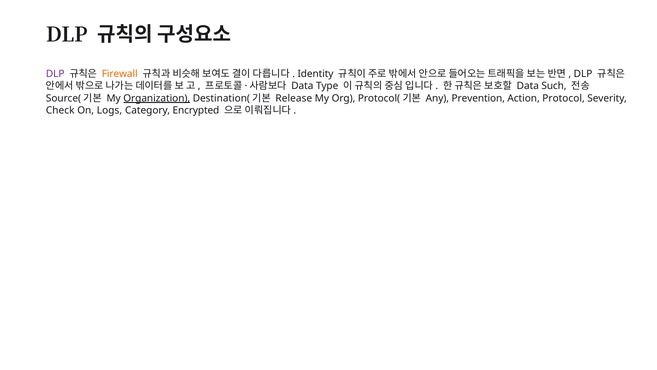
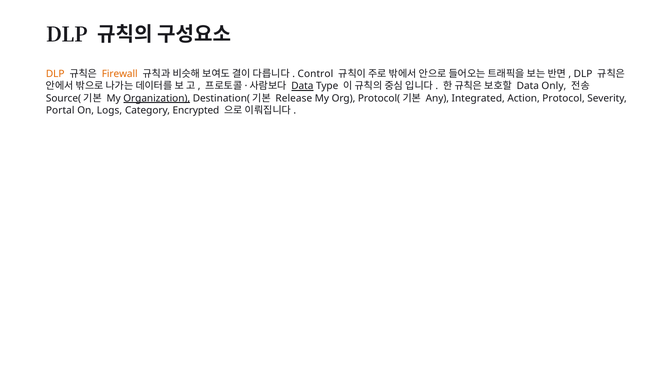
DLP colour: purple -> orange (55, 74)
Identity: Identity -> Control (315, 74)
Data underline: none -> present (302, 86)
Such: Such -> Only (554, 86)
Prevention: Prevention -> Integrated (478, 98)
Check: Check -> Portal (60, 110)
